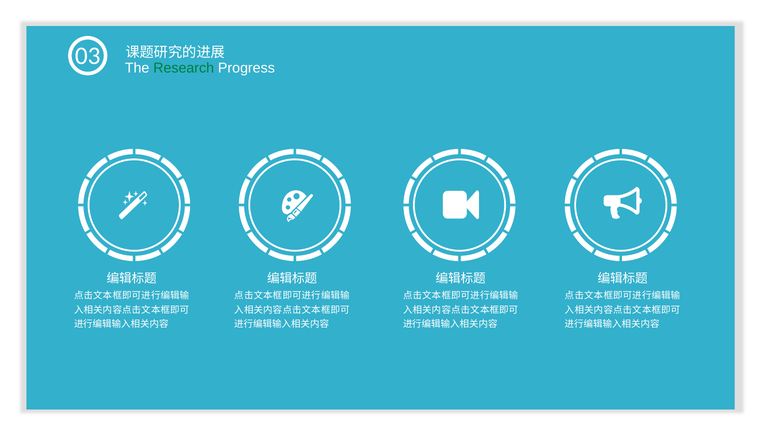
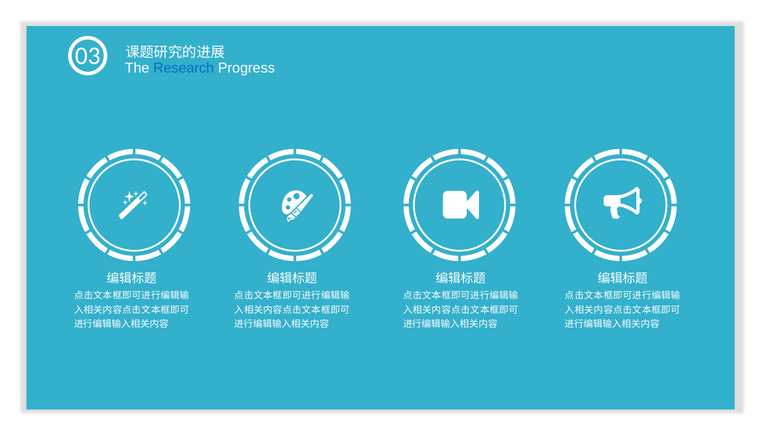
Research colour: green -> blue (184, 68)
